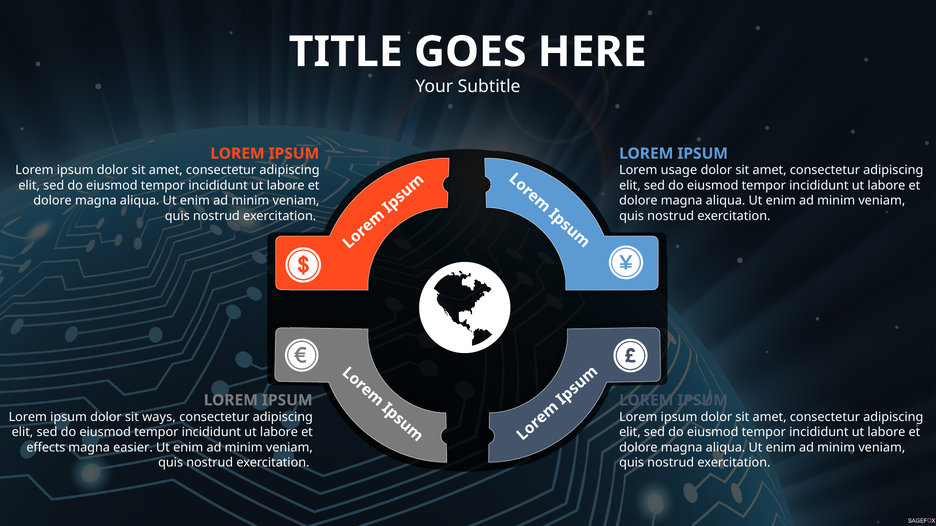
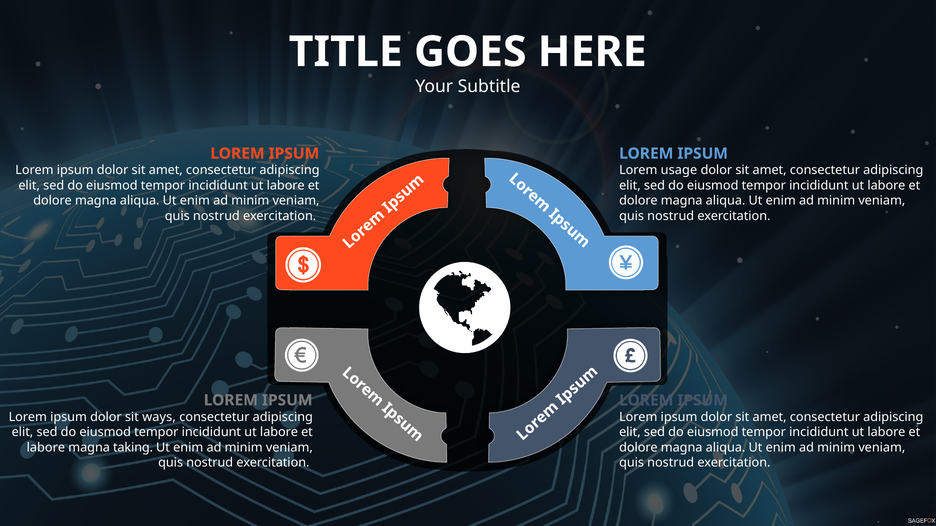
effects: effects -> labore (46, 448)
easier: easier -> taking (133, 448)
